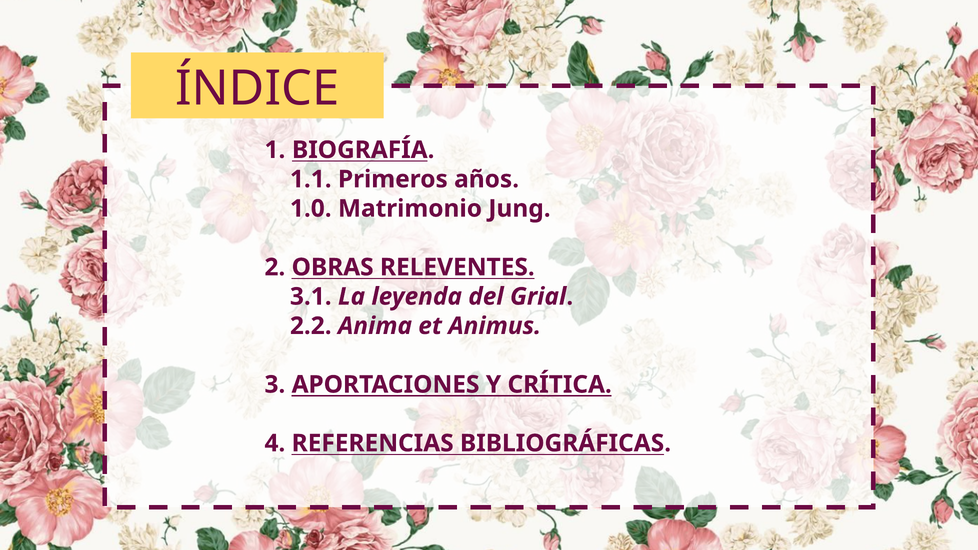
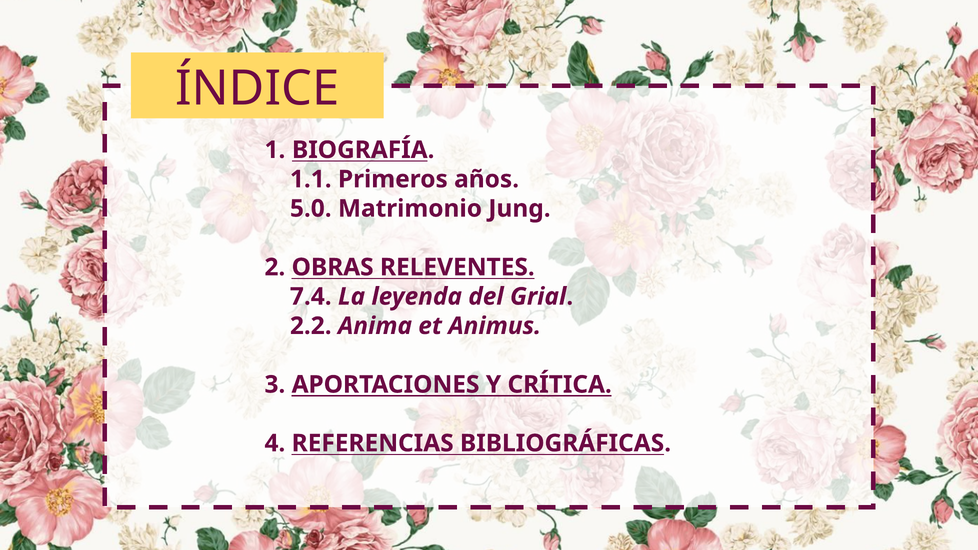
1.0: 1.0 -> 5.0 (311, 209)
3.1: 3.1 -> 7.4 (311, 297)
